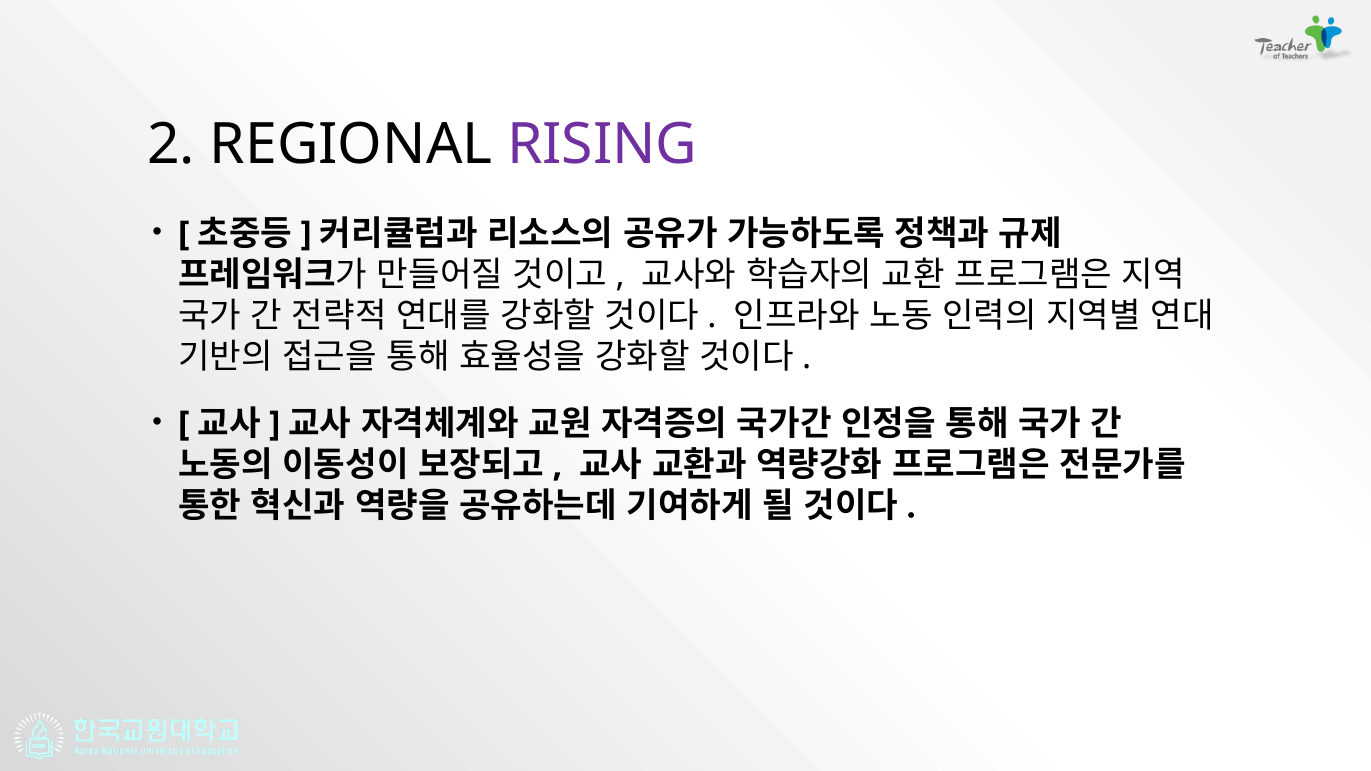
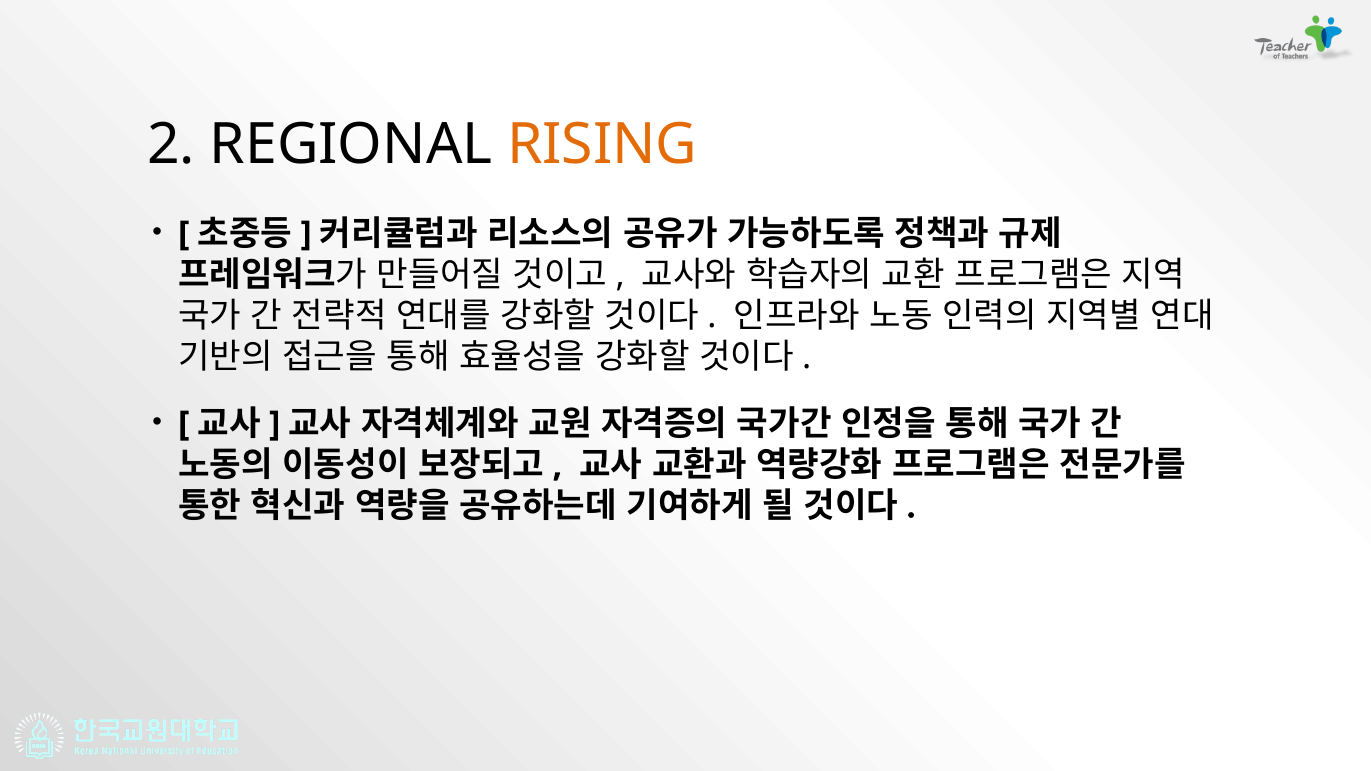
RISING colour: purple -> orange (602, 145)
